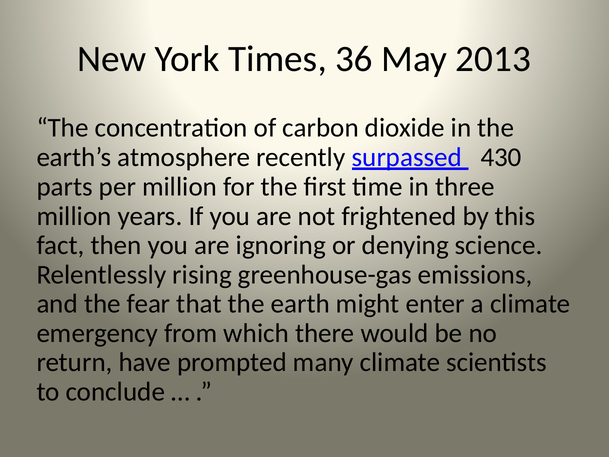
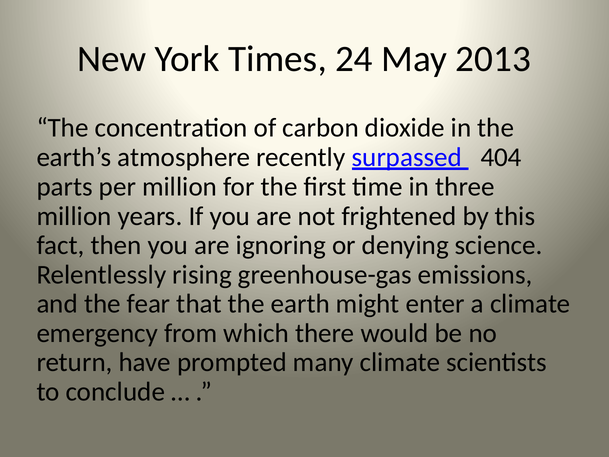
36: 36 -> 24 (354, 59)
430: 430 -> 404 (501, 157)
